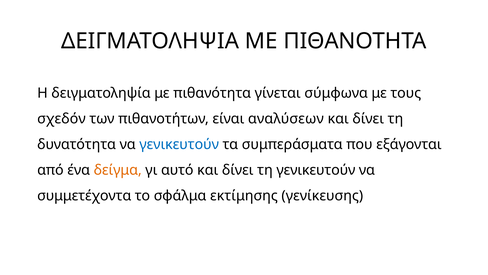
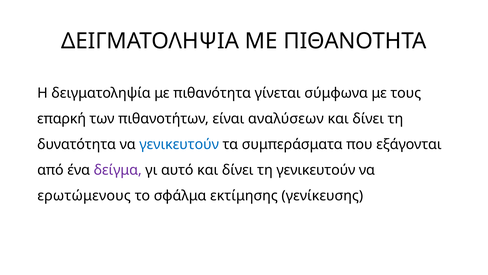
σχεδόν: σχεδόν -> επαρκή (62, 119)
δείγμα colour: orange -> purple (118, 170)
συμμετέχοντα: συμμετέχοντα -> ερωτώμενους (84, 196)
